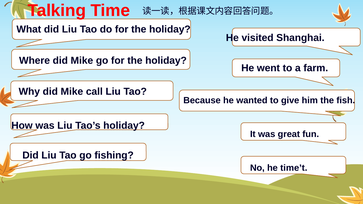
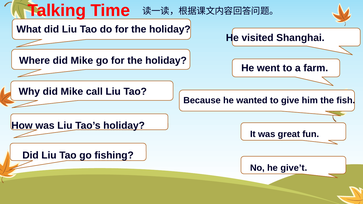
time’t: time’t -> give’t (294, 168)
